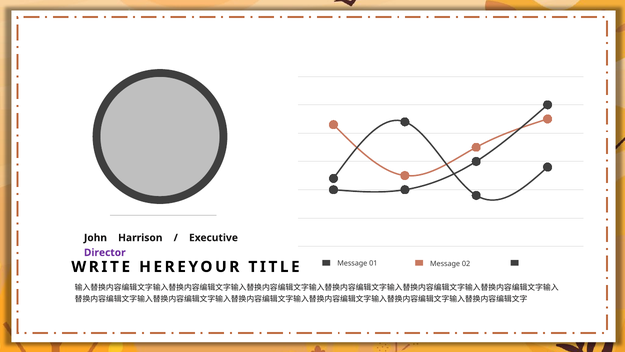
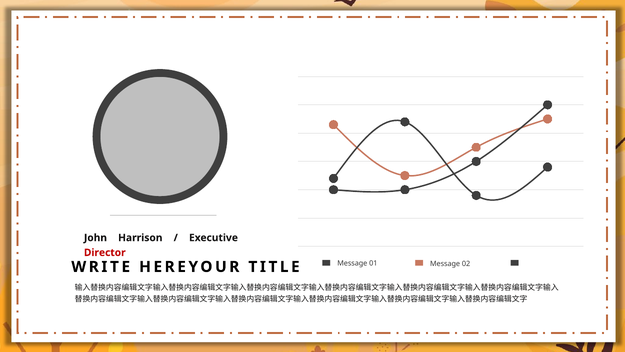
Director colour: purple -> red (105, 252)
